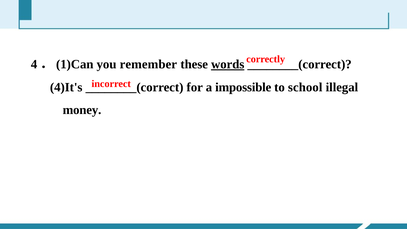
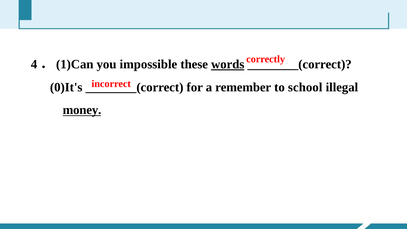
remember: remember -> impossible (148, 64)
4)It's: 4)It's -> 0)It's (66, 87)
impossible: impossible -> remember (243, 87)
money underline: none -> present (82, 110)
